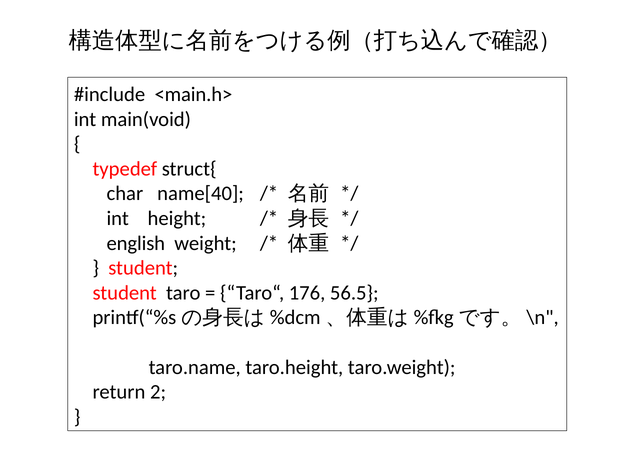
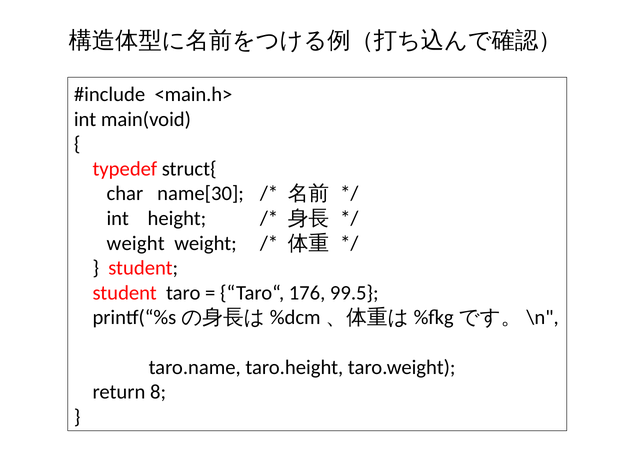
name[40: name[40 -> name[30 (201, 194)
english: english -> weight (136, 243)
56.5: 56.5 -> 99.5 (354, 293)
2: 2 -> 8 (158, 392)
